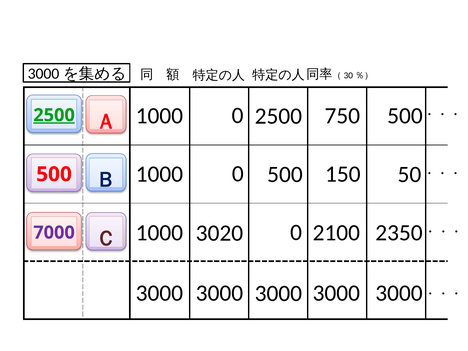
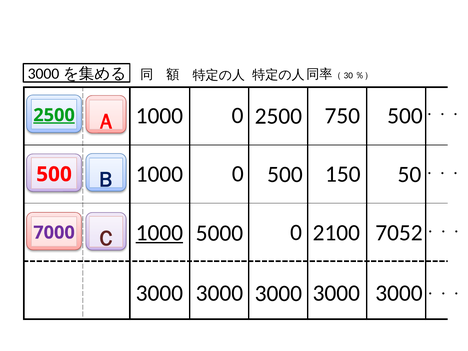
1000 underline: none -> present (159, 233)
2350: 2350 -> 7052 (399, 233)
3020: 3020 -> 5000 (219, 233)
